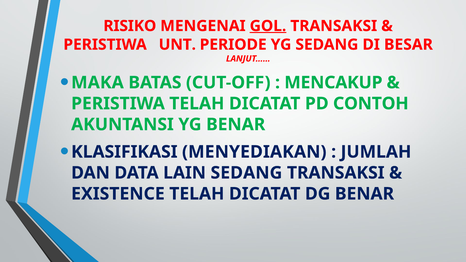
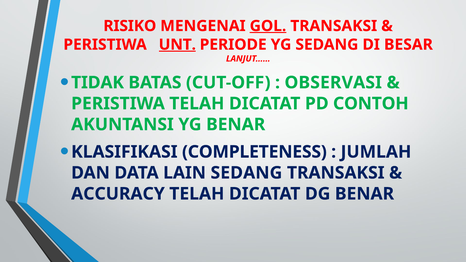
UNT underline: none -> present (177, 45)
MAKA: MAKA -> TIDAK (98, 83)
MENCAKUP: MENCAKUP -> OBSERVASI (333, 83)
MENYEDIAKAN: MENYEDIAKAN -> COMPLETENESS (254, 152)
EXISTENCE: EXISTENCE -> ACCURACY (118, 194)
